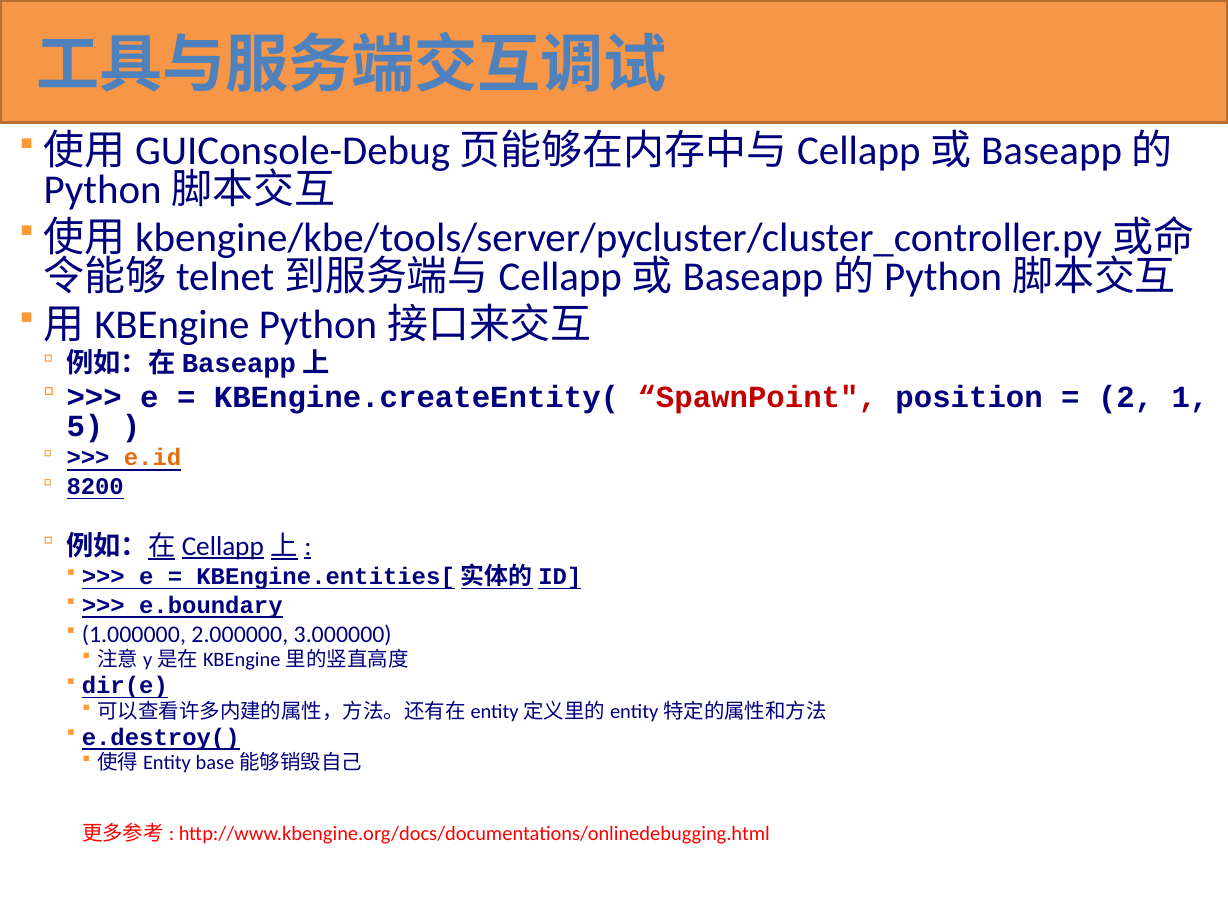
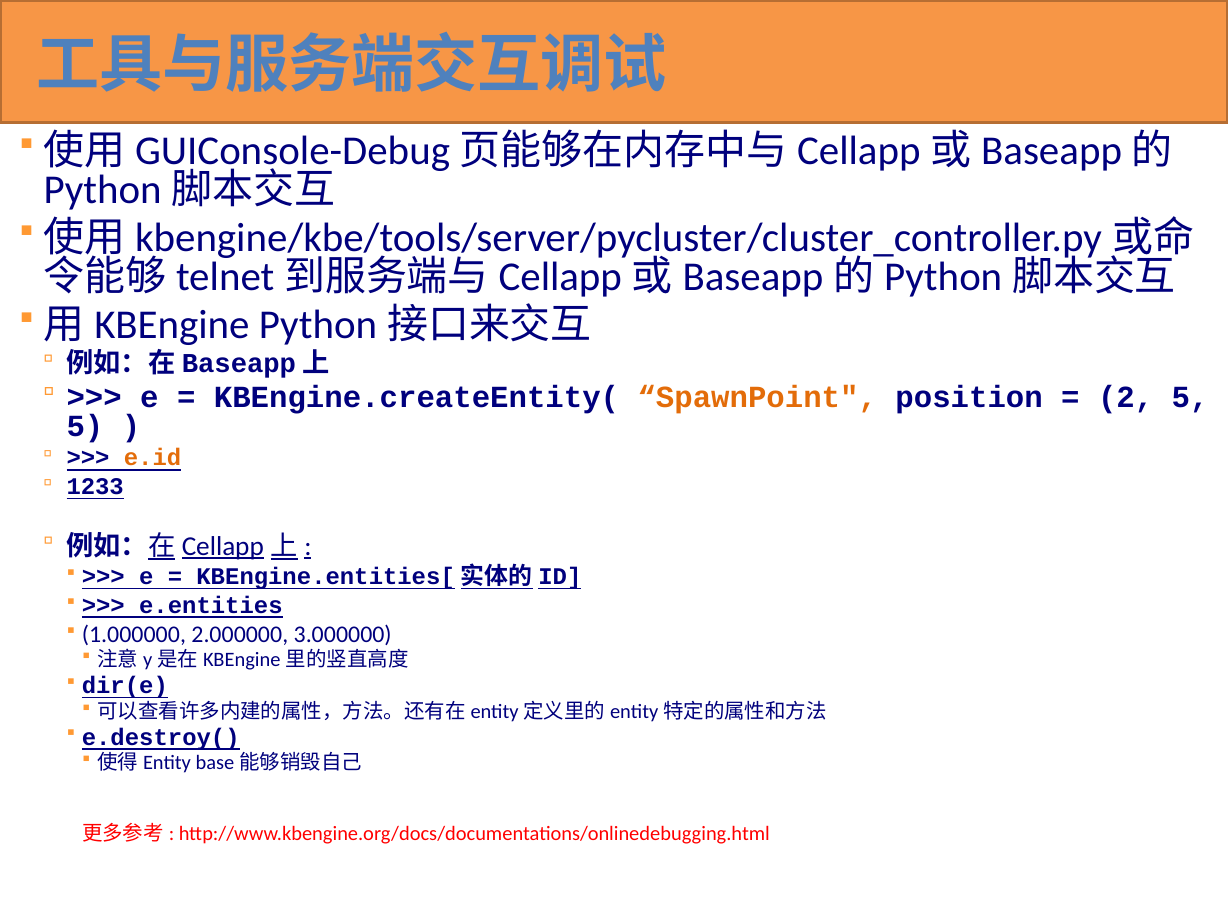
SpawnPoint colour: red -> orange (757, 397)
2 1: 1 -> 5 (1190, 397)
8200: 8200 -> 1233 (95, 487)
e.boundary: e.boundary -> e.entities (211, 606)
